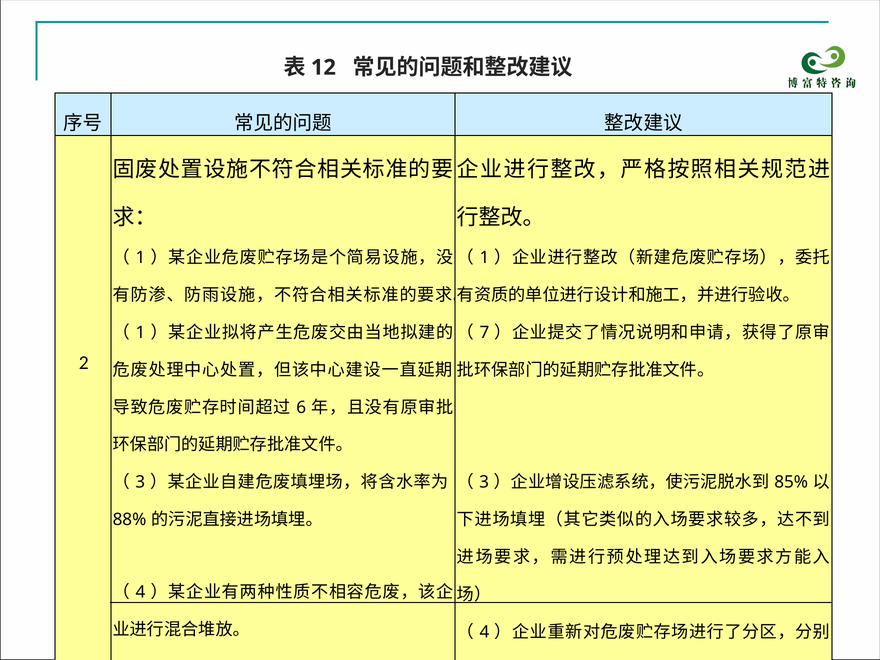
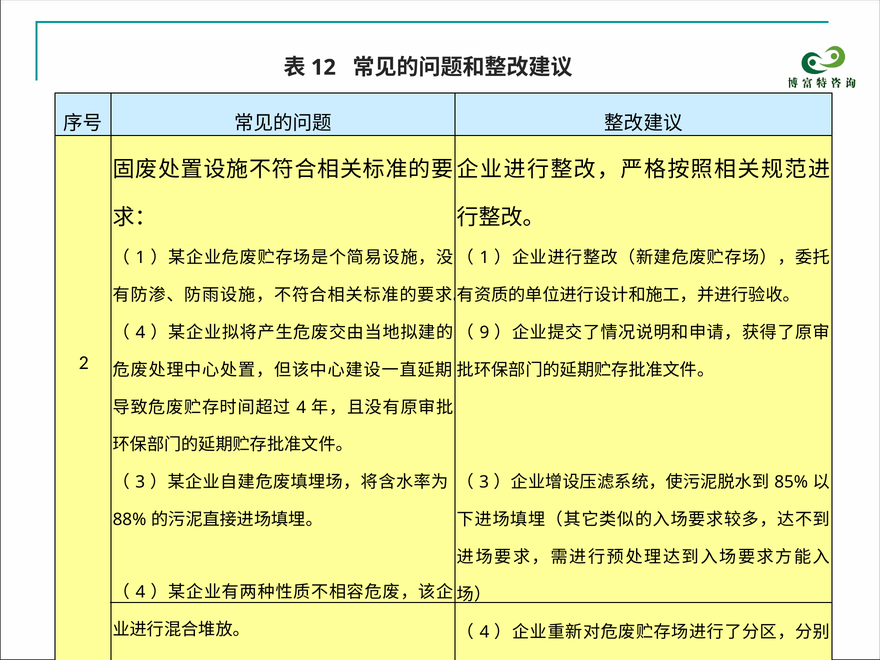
1: 1 -> 4 (140, 333)
7: 7 -> 9 (484, 333)
6: 6 -> 4 (301, 407)
